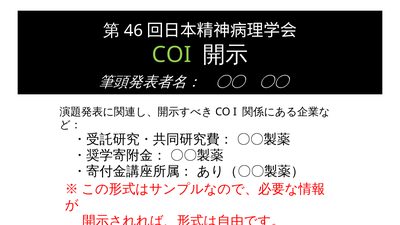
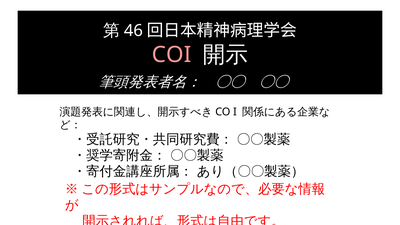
COI colour: light green -> pink (172, 55)
